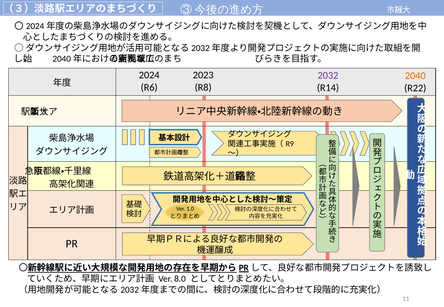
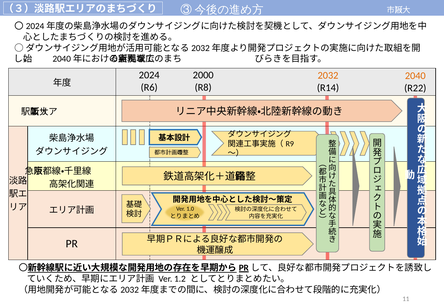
2023: 2023 -> 2000 (203, 75)
2032 colour: purple -> orange (328, 76)
8.0: 8.0 -> 1.2 (180, 279)
